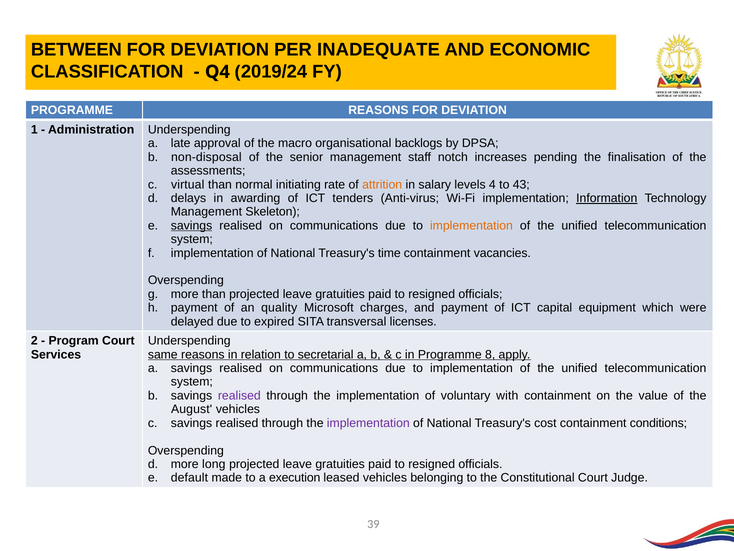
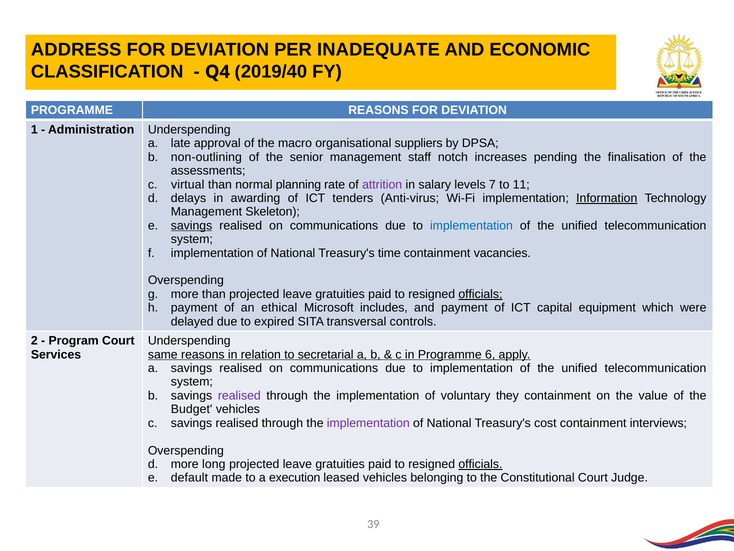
BETWEEN: BETWEEN -> ADDRESS (76, 50)
2019/24: 2019/24 -> 2019/40 (274, 72)
backlogs: backlogs -> suppliers (419, 143)
non-disposal: non-disposal -> non-outlining (206, 157)
initiating: initiating -> planning (298, 184)
attrition colour: orange -> purple (382, 184)
4: 4 -> 7 (492, 184)
43: 43 -> 11 (521, 184)
implementation colour: orange -> blue (471, 225)
officials underline: none -> present (480, 294)
quality: quality -> ethical (279, 308)
charges: charges -> includes (384, 308)
licenses: licenses -> controls (413, 321)
8: 8 -> 6 (490, 354)
with: with -> they (507, 395)
August: August -> Budget (192, 409)
conditions: conditions -> interviews (658, 423)
officials underline: none -> present (480, 464)
